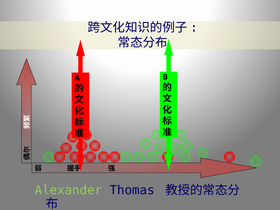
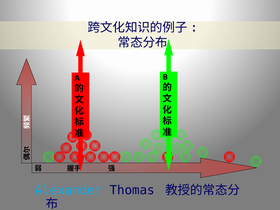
Alexander colour: light green -> light blue (68, 190)
